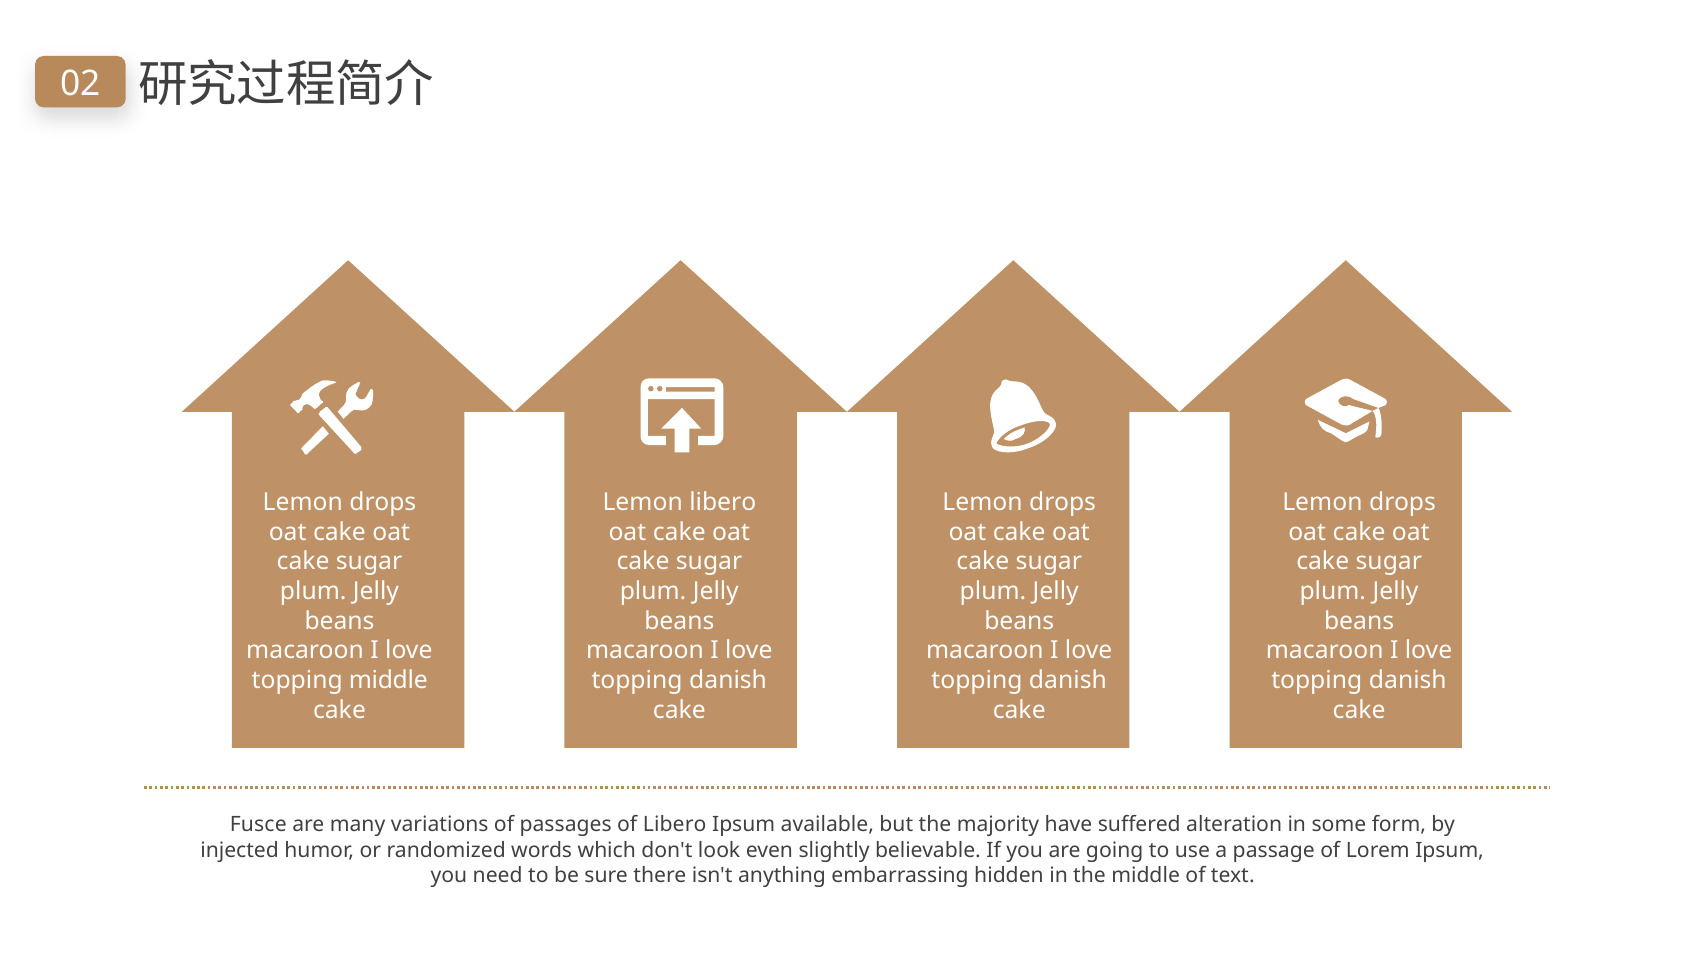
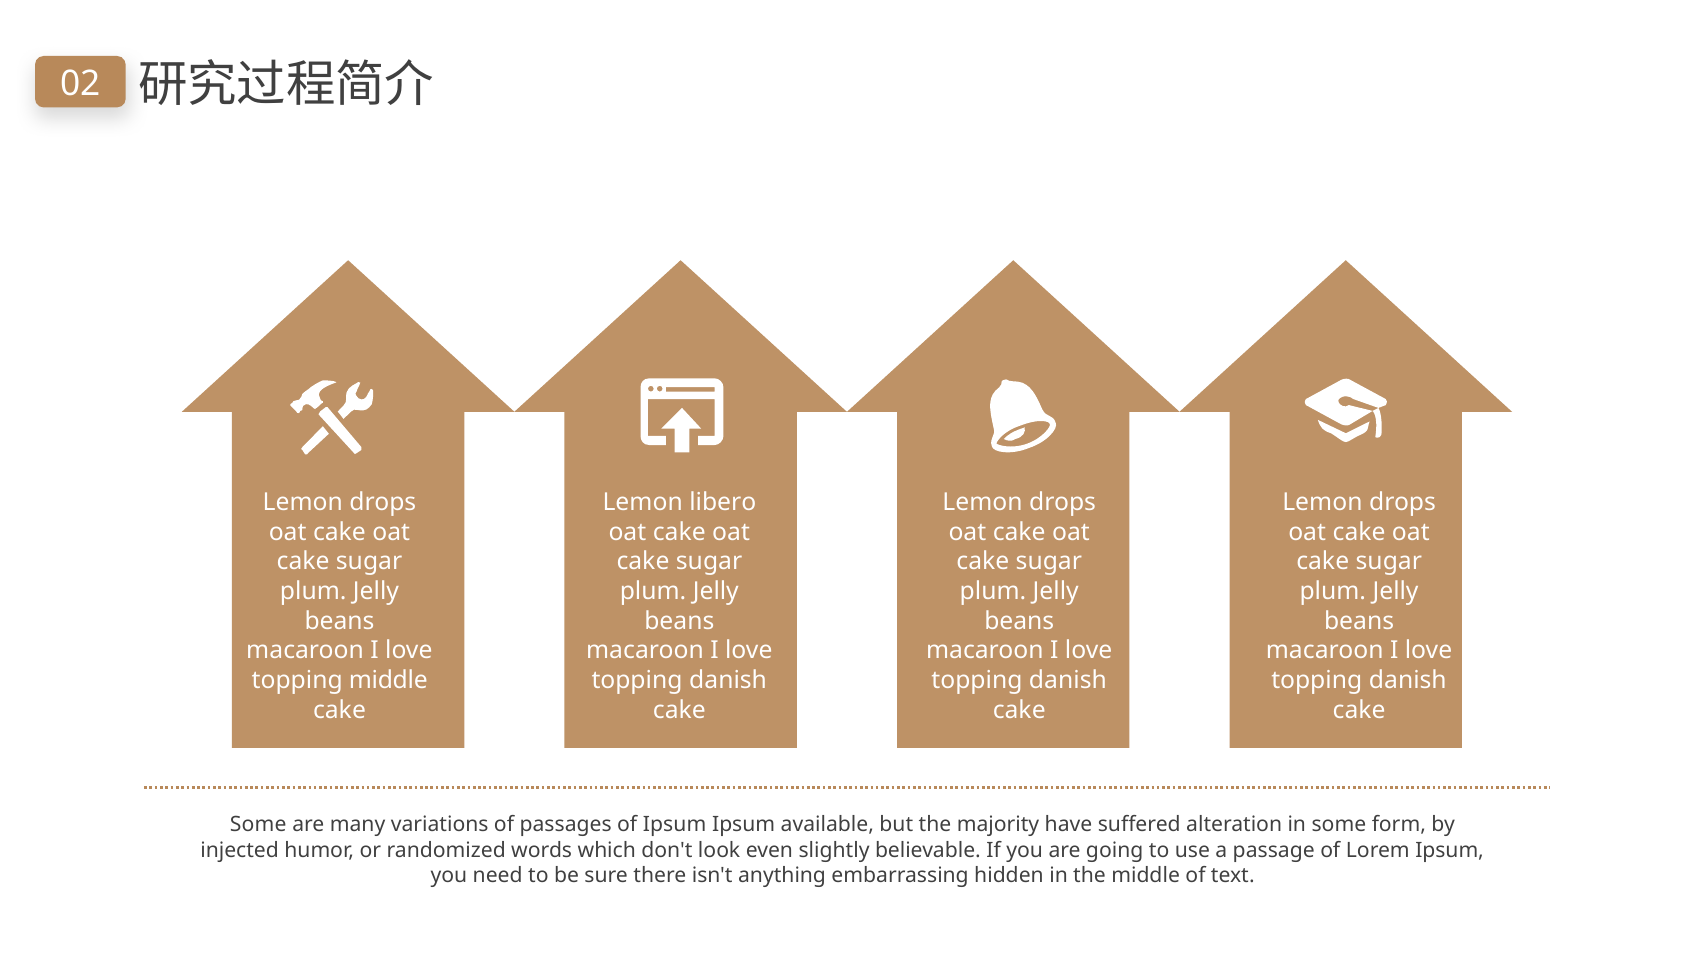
Fusce: Fusce -> Some (258, 825)
of Libero: Libero -> Ipsum (675, 825)
